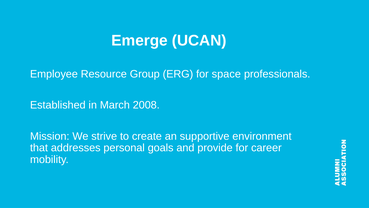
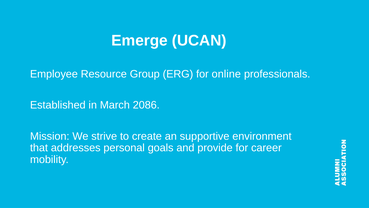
space: space -> online (226, 74)
2008: 2008 -> 2086 (146, 105)
